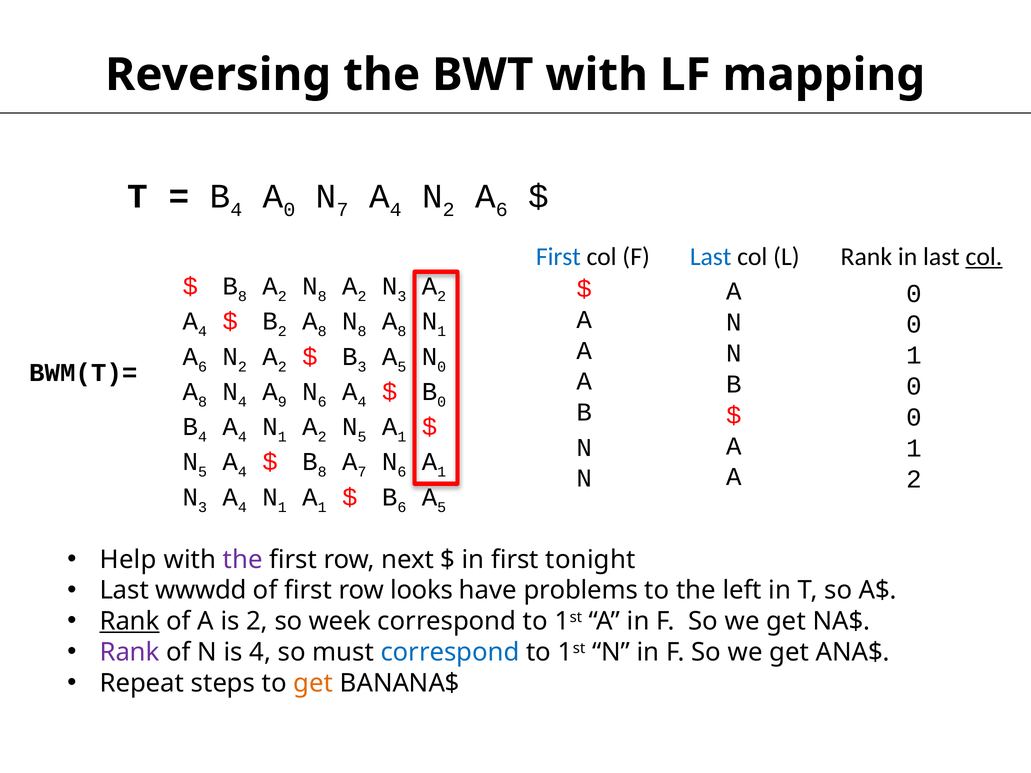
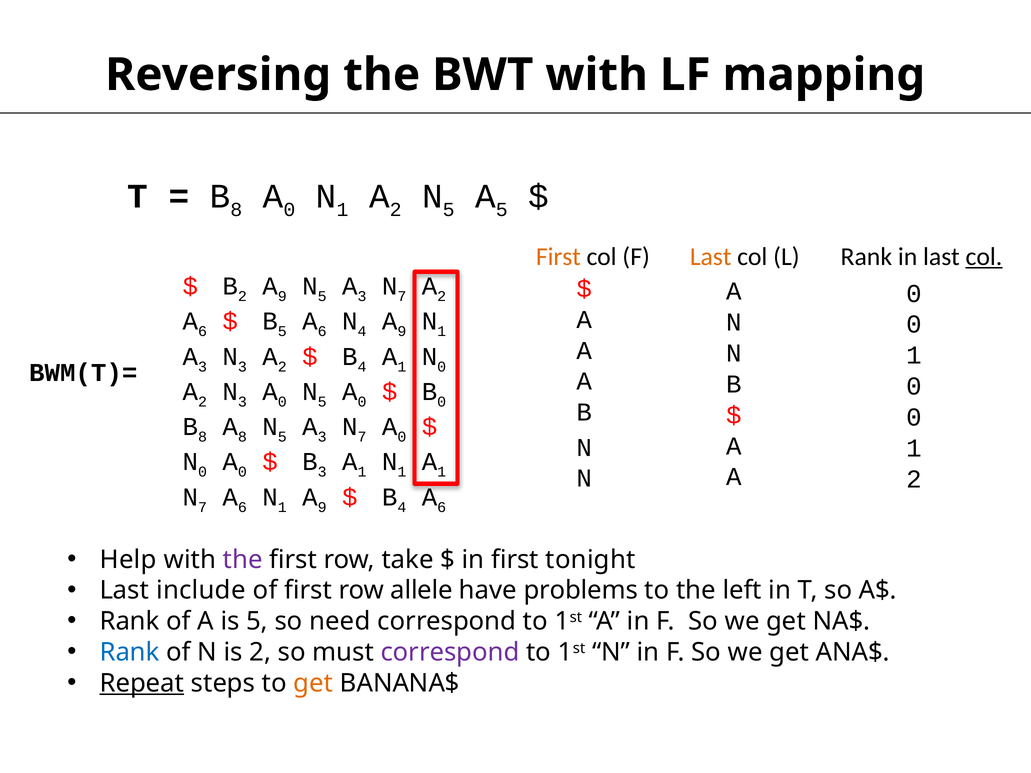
4: 4 -> 8 (236, 210)
0 N 7: 7 -> 1 (343, 210)
4: 4 -> 2 (396, 210)
2: 2 -> 5 (449, 210)
6: 6 -> 5 (502, 210)
First colour: blue -> orange (558, 257)
Last colour: blue -> orange (711, 257)
8: 8 -> 2 (242, 296)
2: 2 -> 9 (282, 296)
8: 8 -> 5 (322, 296)
2: 2 -> 3 (362, 296)
3: 3 -> 7 (402, 296)
4: 4 -> 6 (203, 332)
B 2: 2 -> 5 (282, 332)
8: 8 -> 6 (322, 332)
8: 8 -> 4 (362, 332)
8: 8 -> 9 (402, 332)
6: 6 -> 3 (203, 367)
2: 2 -> 3 (242, 367)
3: 3 -> 4 (362, 367)
5: 5 -> 1 (402, 367)
8: 8 -> 2 (203, 402)
4: 4 -> 3 (242, 402)
9: 9 -> 0 (282, 402)
6: 6 -> 5 (322, 402)
4: 4 -> 0 (362, 402)
4: 4 -> 8 (203, 437)
4: 4 -> 8 (242, 437)
1: 1 -> 5 (282, 437)
2: 2 -> 3 (322, 437)
5: 5 -> 7 (362, 437)
1: 1 -> 0 (402, 437)
5: 5 -> 0 (203, 472)
4: 4 -> 0 (242, 472)
8: 8 -> 3 (322, 472)
7: 7 -> 1 (362, 472)
6: 6 -> 1 (402, 472)
3: 3 -> 7 (203, 507)
4: 4 -> 6 (242, 507)
1 A 1: 1 -> 9 (322, 507)
6: 6 -> 4 (402, 507)
5: 5 -> 6 (442, 507)
next: next -> take (408, 560)
wwwdd: wwwdd -> include (201, 591)
looks: looks -> allele (422, 591)
Rank underline: present -> none (130, 622)
is 2: 2 -> 5 (257, 622)
week: week -> need (340, 622)
Rank colour: purple -> blue (130, 652)
is 4: 4 -> 2 (260, 652)
correspond colour: blue -> purple (450, 652)
Repeat underline: none -> present (142, 683)
